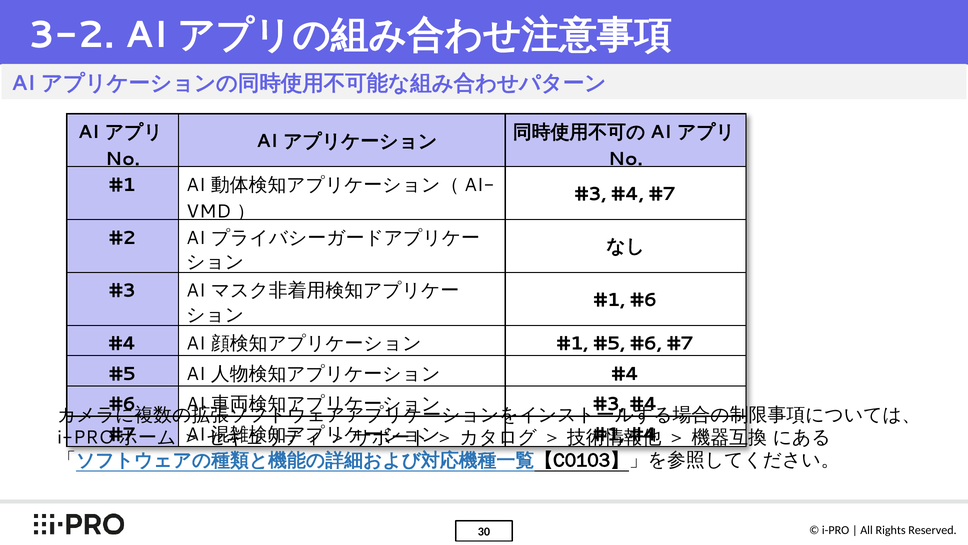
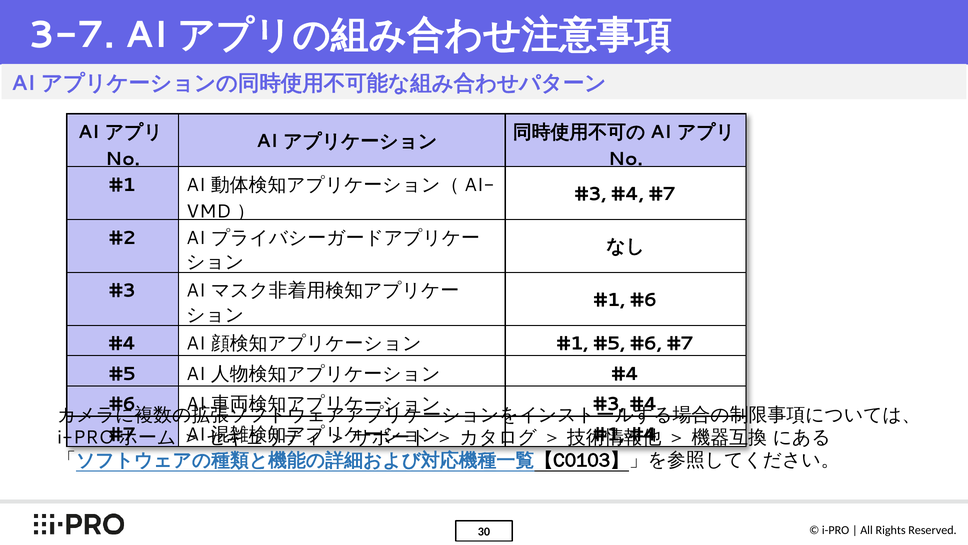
3-2: 3-2 -> 3-7 (72, 35)
